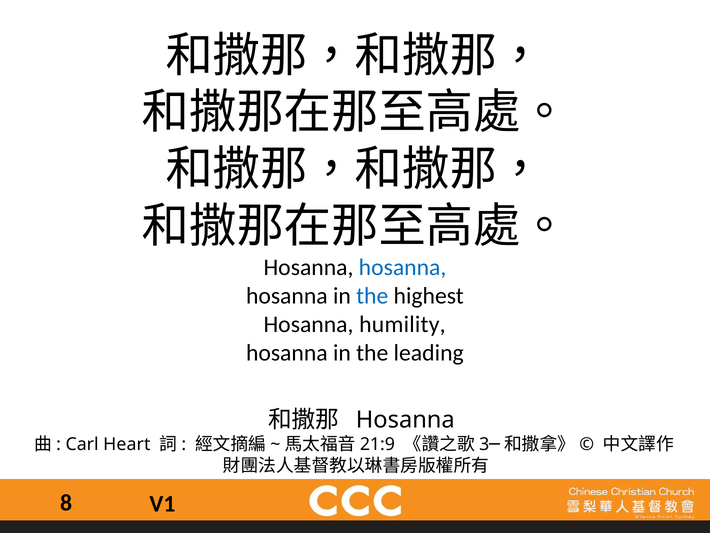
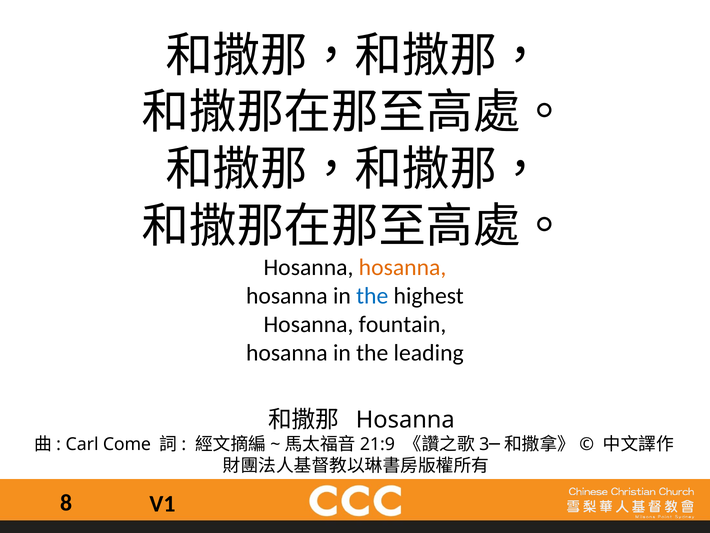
hosanna colour: blue -> orange (403, 267)
humility: humility -> fountain (403, 324)
Heart: Heart -> Come (127, 444)
